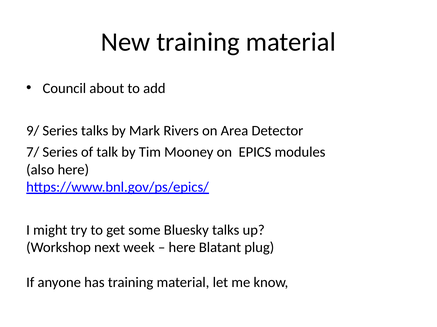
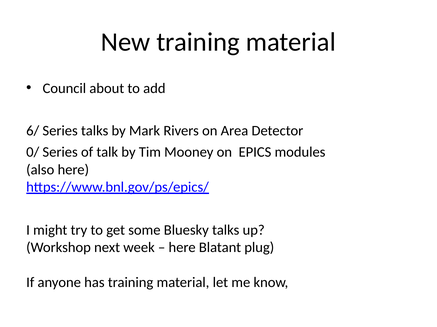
9/: 9/ -> 6/ (33, 131)
7/: 7/ -> 0/ (33, 153)
